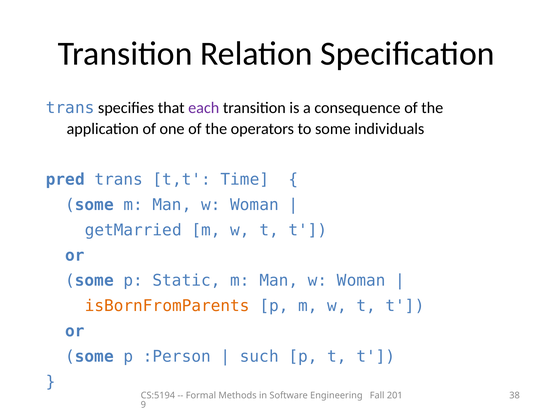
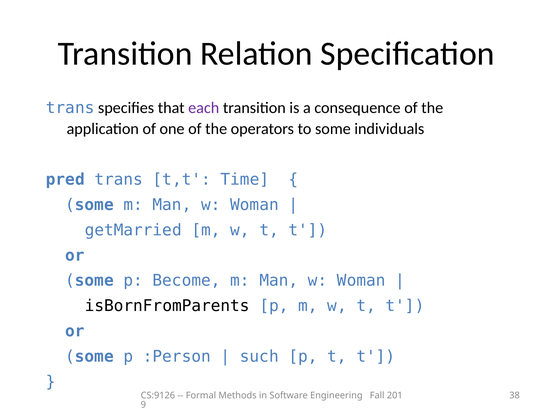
Static: Static -> Become (187, 280)
isBornFromParents colour: orange -> black (167, 306)
CS:5194: CS:5194 -> CS:9126 (158, 395)
